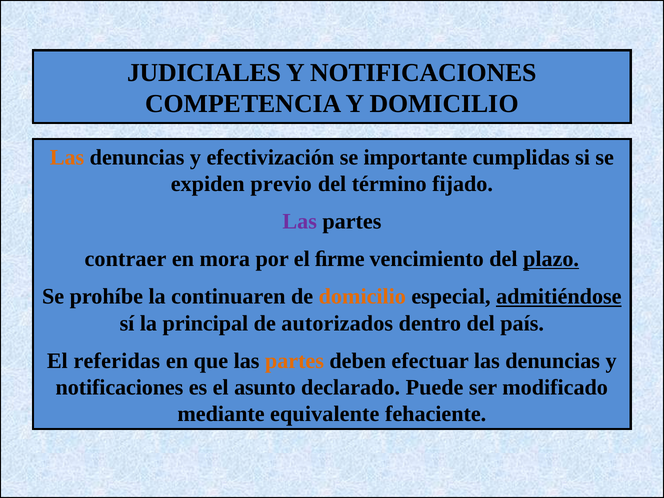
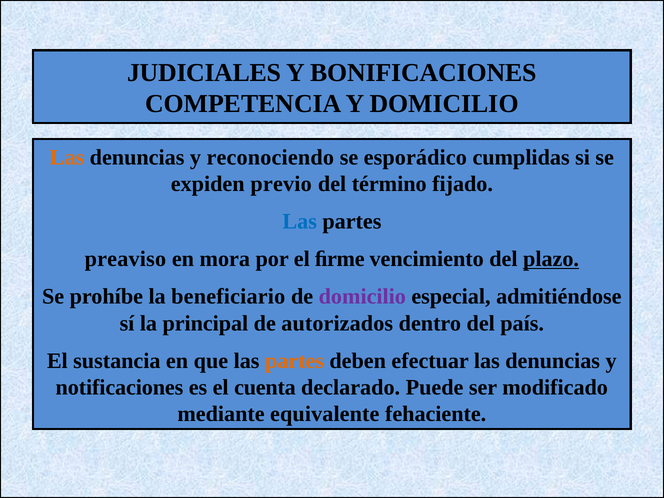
NOTIFICACIONES: NOTIFICACIONES -> BONIFICACIONES (423, 73)
efectivización: efectivización -> reconociendo (270, 157)
importante: importante -> esporádico (415, 157)
Las colour: purple -> blue (300, 221)
contraer: contraer -> preaviso (125, 259)
continuaren: continuaren -> beneficiario (228, 297)
domicilio colour: orange -> purple (362, 297)
admitiéndose underline: present -> none (559, 297)
referidas: referidas -> sustancia (117, 361)
asunto: asunto -> cuenta (265, 387)
